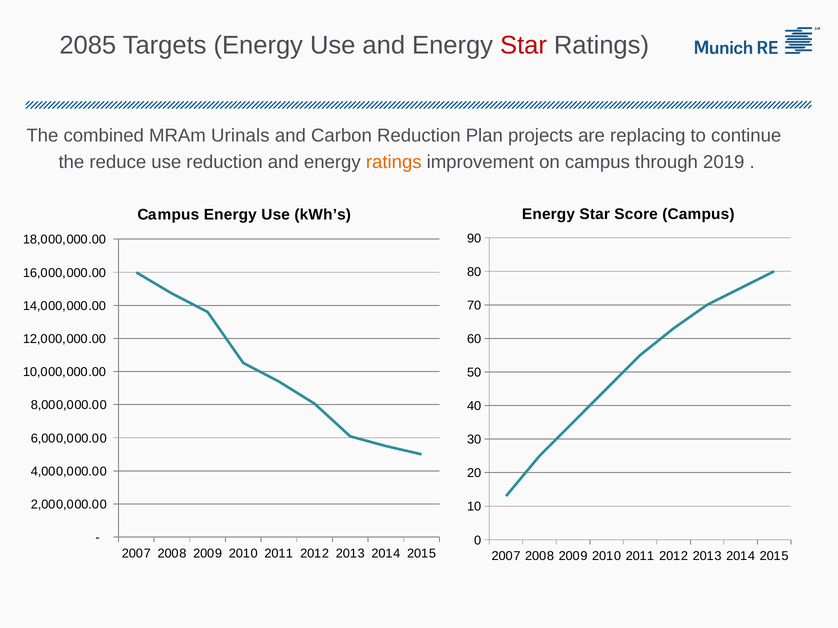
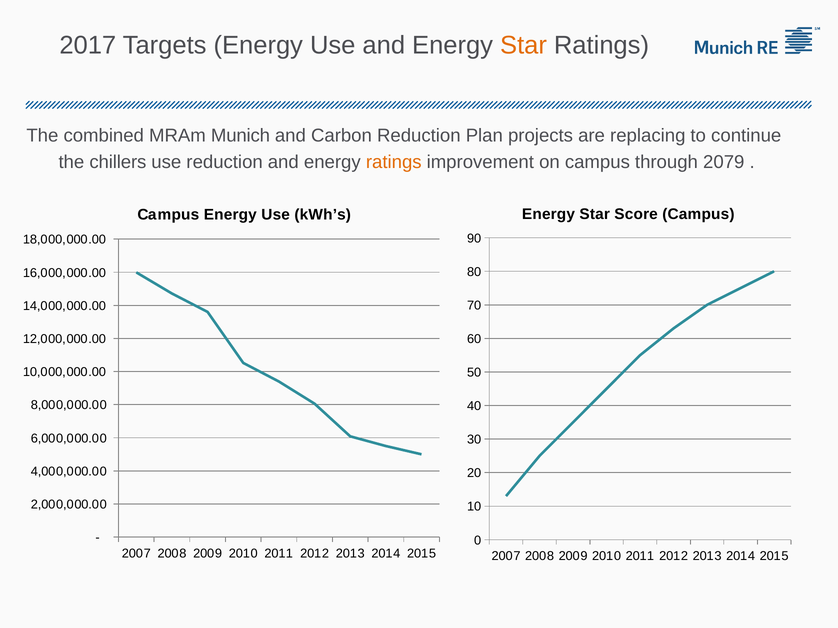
2085: 2085 -> 2017 (88, 45)
Star colour: red -> orange (524, 45)
Urinals: Urinals -> Munich (240, 136)
reduce: reduce -> chillers (118, 162)
2019: 2019 -> 2079 (724, 162)
